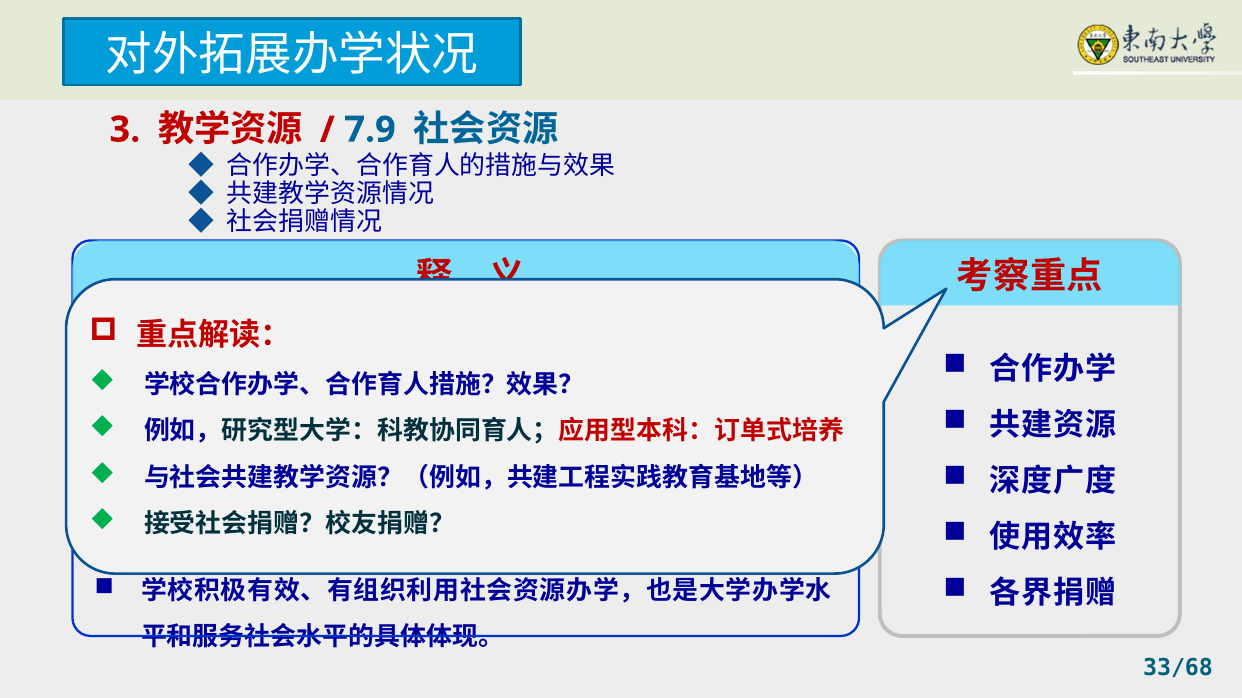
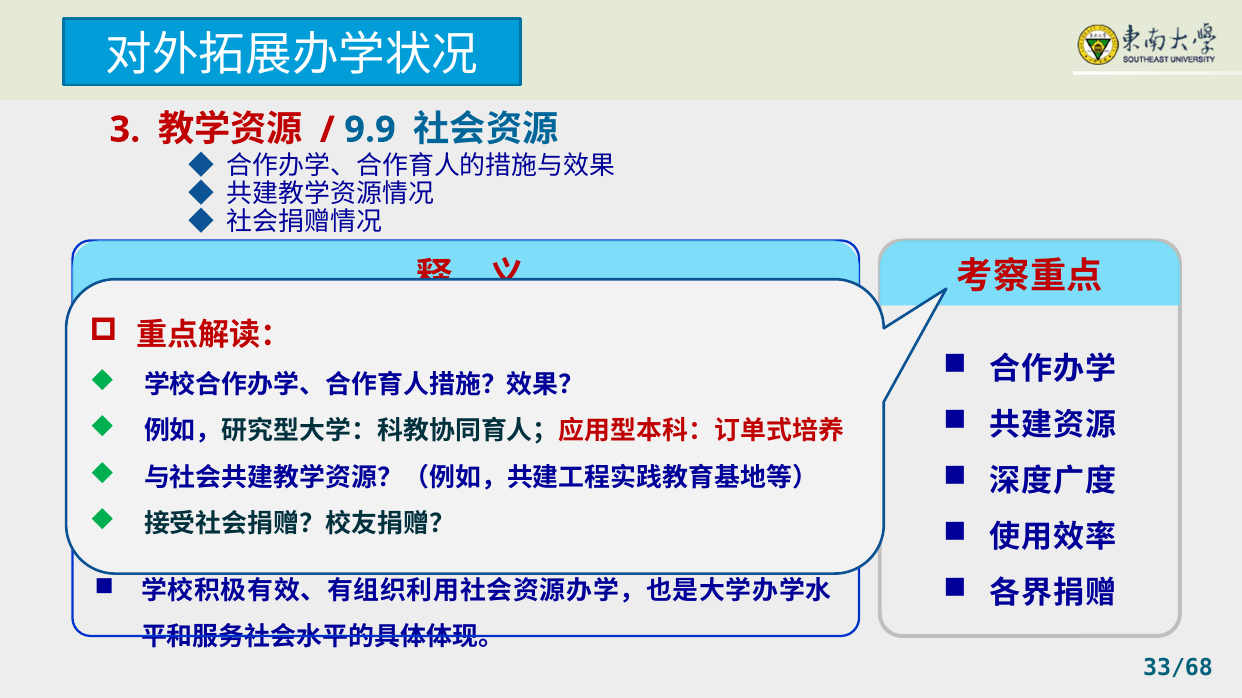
7.9: 7.9 -> 9.9 (370, 130)
